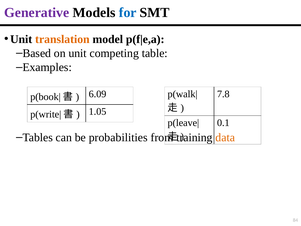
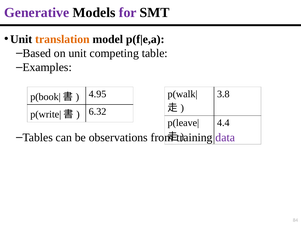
for colour: blue -> purple (128, 13)
7.8: 7.8 -> 3.8 (223, 94)
6.09: 6.09 -> 4.95 (98, 94)
1.05: 1.05 -> 6.32 (98, 112)
0.1: 0.1 -> 4.4 (223, 123)
probabilities: probabilities -> observations (118, 137)
data colour: orange -> purple (225, 137)
